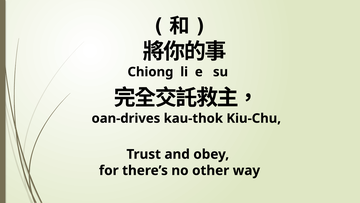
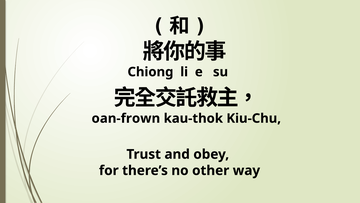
oan-drives: oan-drives -> oan-frown (126, 118)
